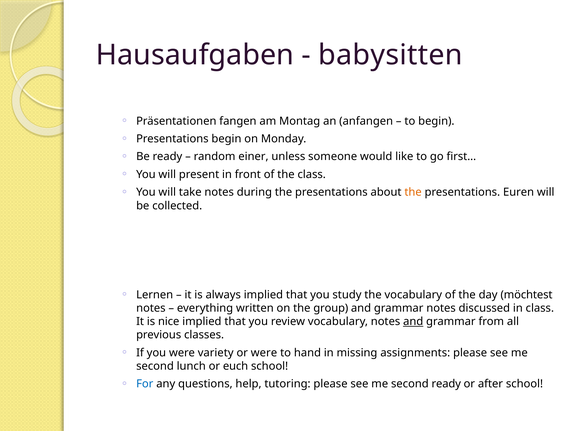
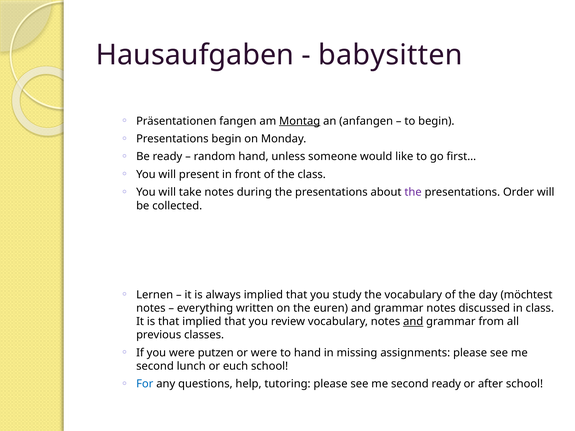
Montag underline: none -> present (300, 121)
random einer: einer -> hand (253, 157)
the colour: orange -> purple (413, 192)
Euren: Euren -> Order (519, 192)
group: group -> euren (331, 308)
is nice: nice -> that (169, 322)
variety: variety -> putzen (216, 353)
